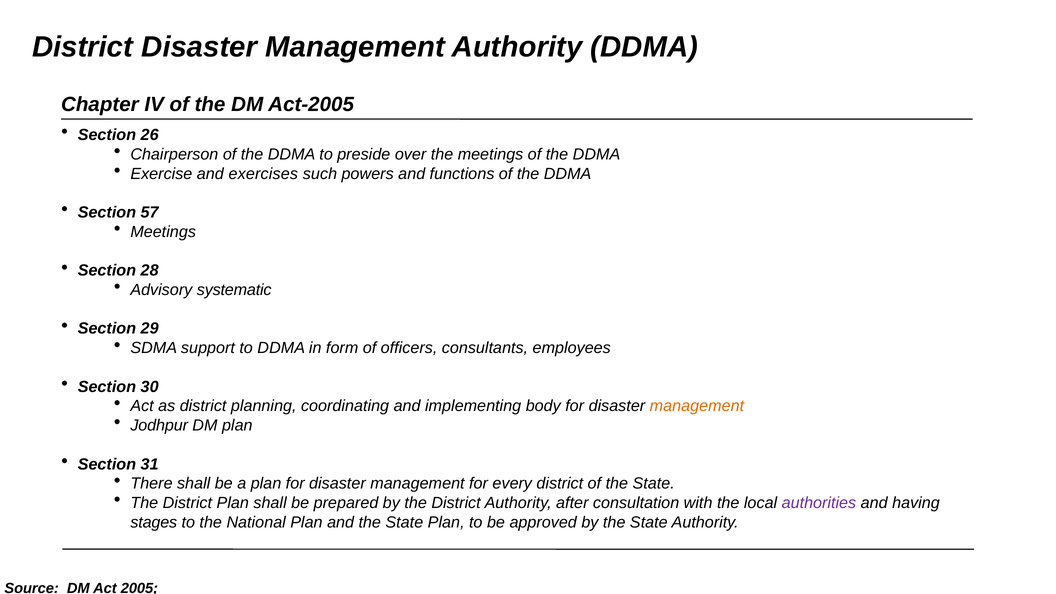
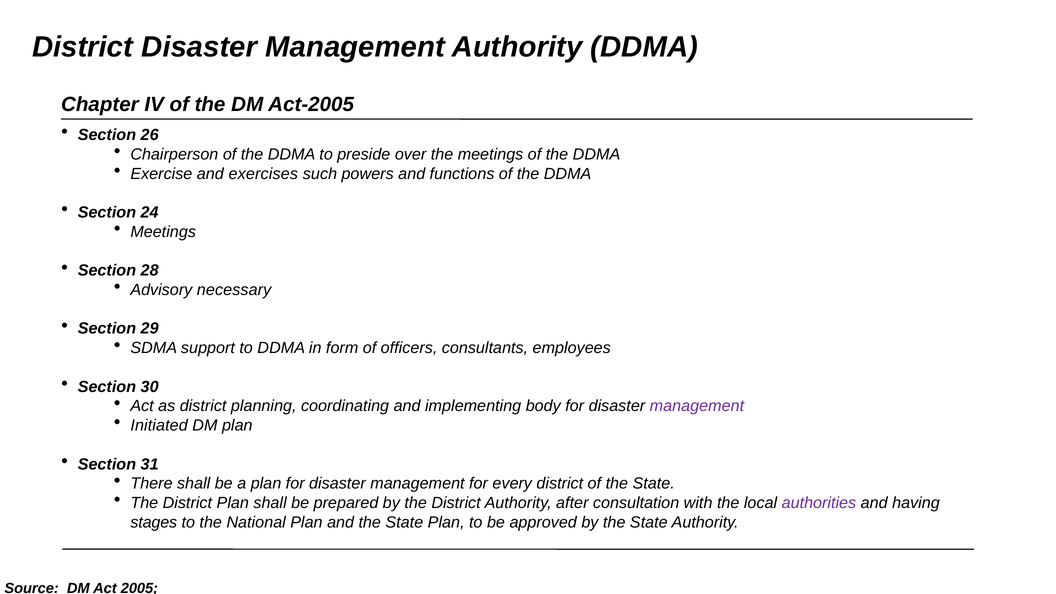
57: 57 -> 24 (150, 212)
systematic: systematic -> necessary (234, 290)
management colour: orange -> purple (697, 406)
Jodhpur: Jodhpur -> Initiated (159, 426)
